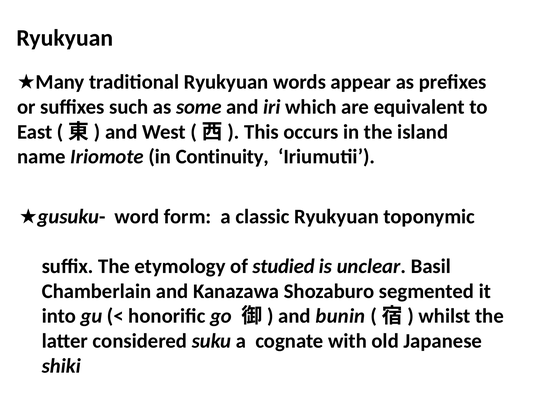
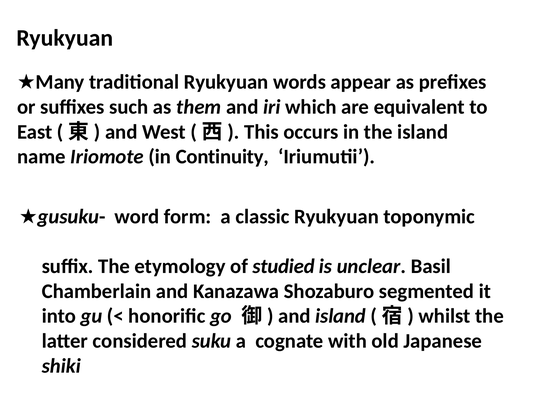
some: some -> them (199, 107)
and bunin: bunin -> island (341, 316)
